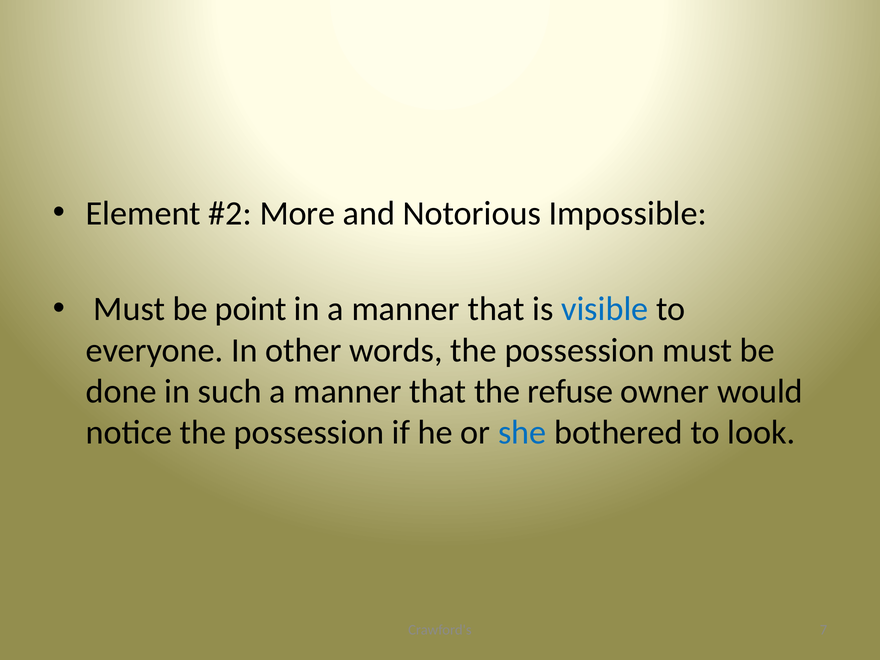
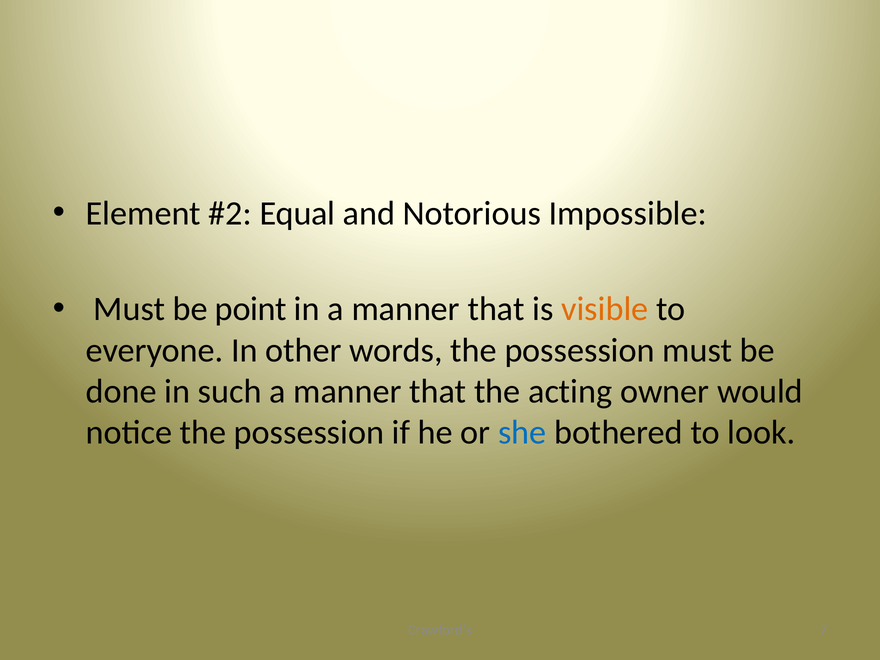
More: More -> Equal (297, 213)
visible colour: blue -> orange (605, 309)
refuse: refuse -> acting (570, 391)
